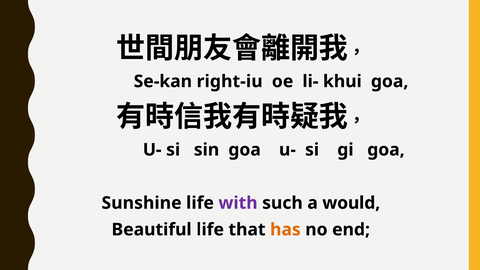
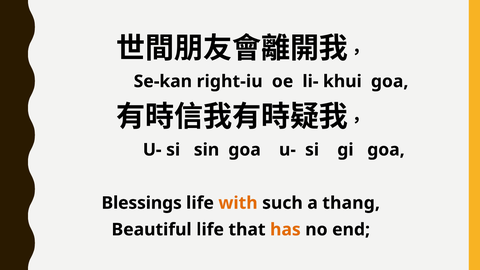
Sunshine: Sunshine -> Blessings (142, 203)
with colour: purple -> orange (238, 203)
would: would -> thang (351, 203)
